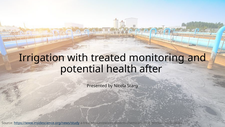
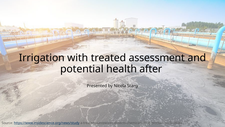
monitoring: monitoring -> assessment (157, 58)
